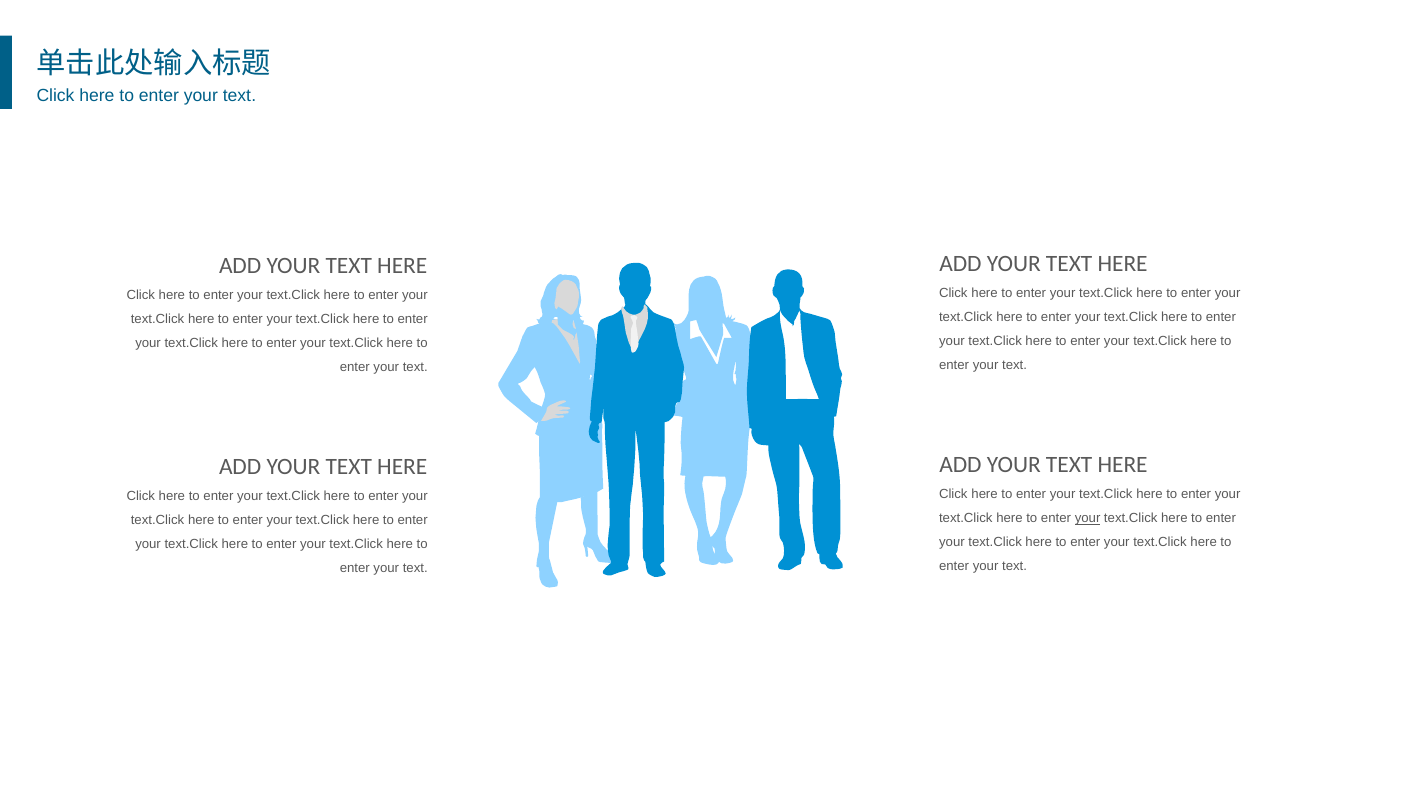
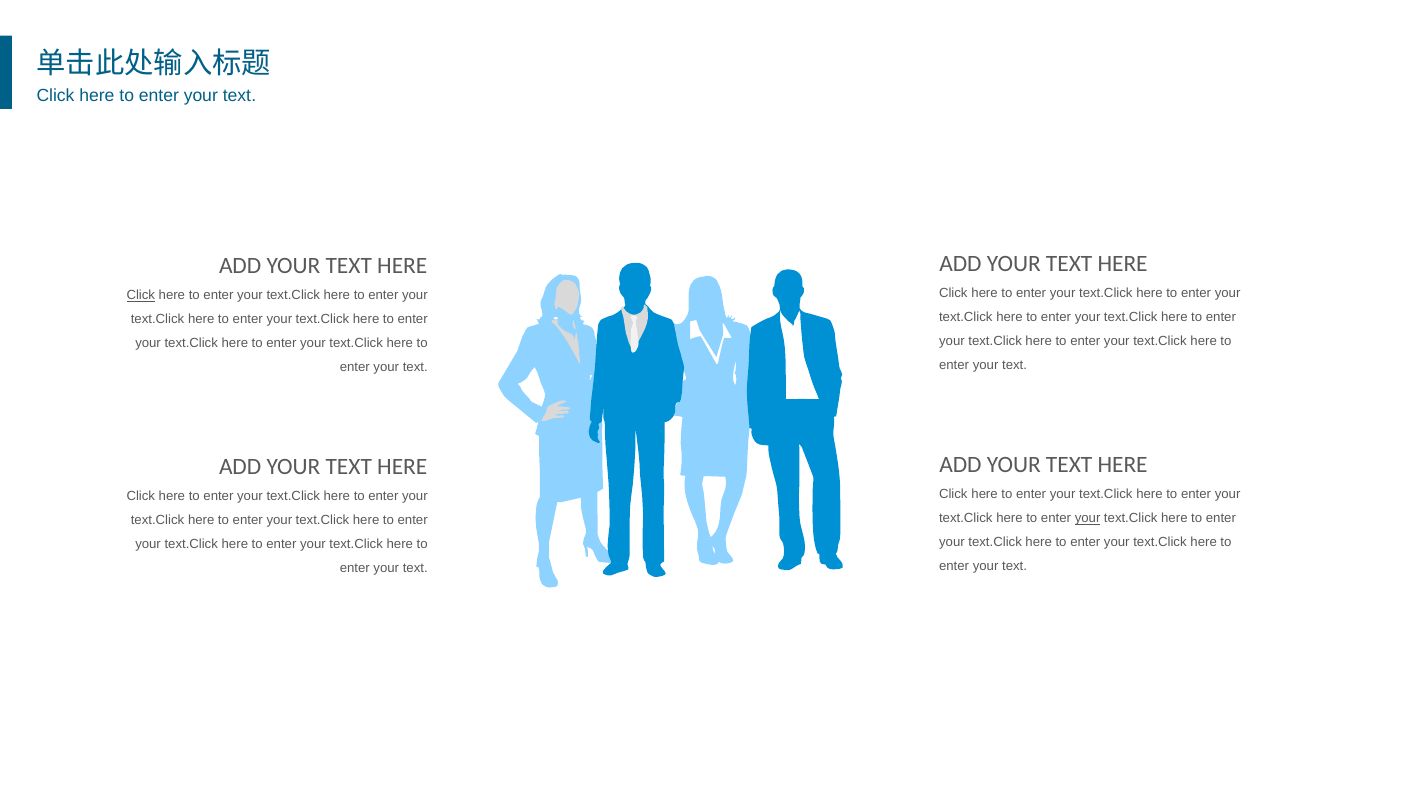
Click underline: none -> present (141, 296)
